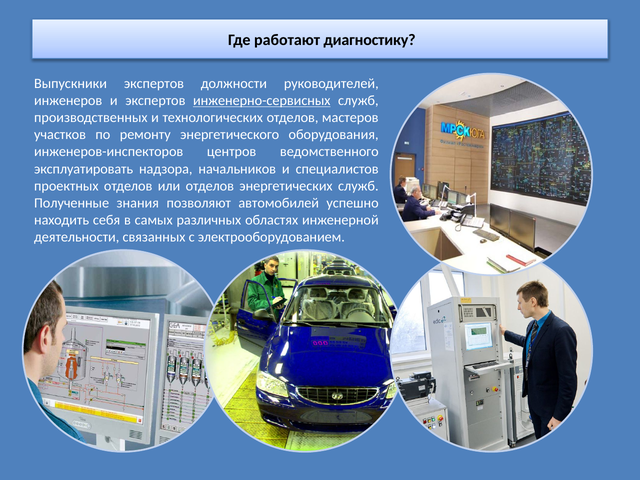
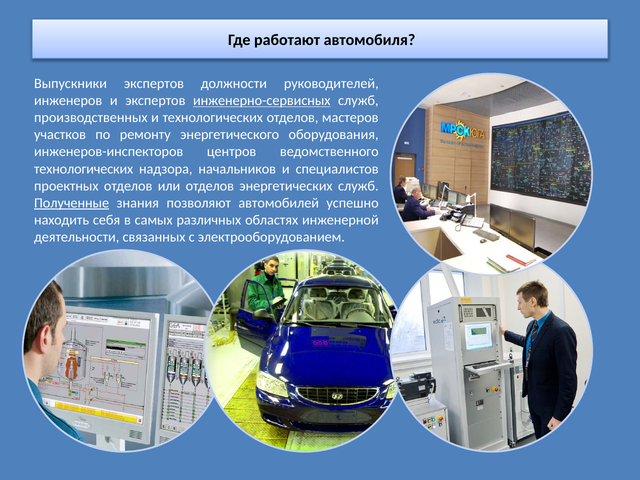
диагностику: диагностику -> автомобиля (370, 40)
эксплуатировать: эксплуатировать -> технологических (84, 169)
Полученные underline: none -> present (72, 203)
